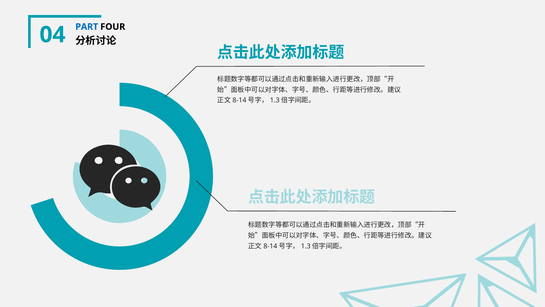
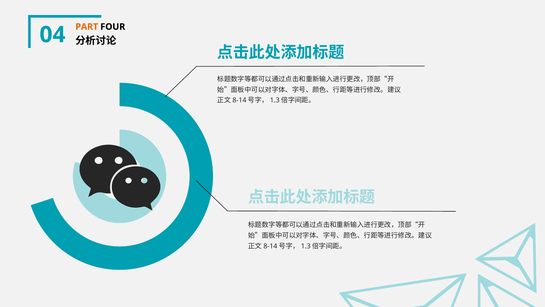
PART colour: blue -> orange (87, 27)
